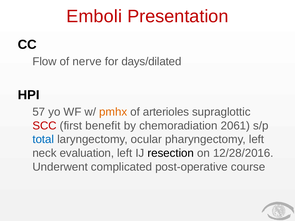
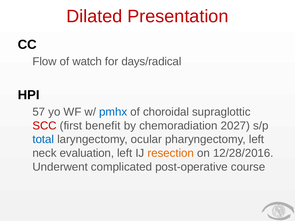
Emboli: Emboli -> Dilated (94, 16)
nerve: nerve -> watch (87, 62)
days/dilated: days/dilated -> days/radical (151, 62)
pmhx colour: orange -> blue (113, 112)
arterioles: arterioles -> choroidal (166, 112)
2061: 2061 -> 2027 (235, 126)
resection colour: black -> orange (171, 153)
